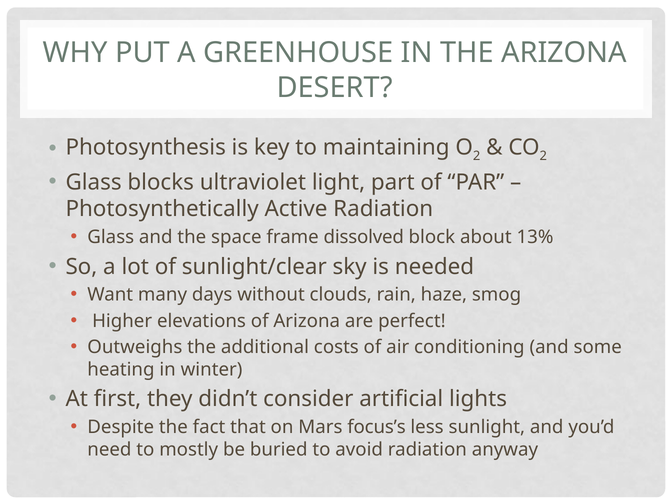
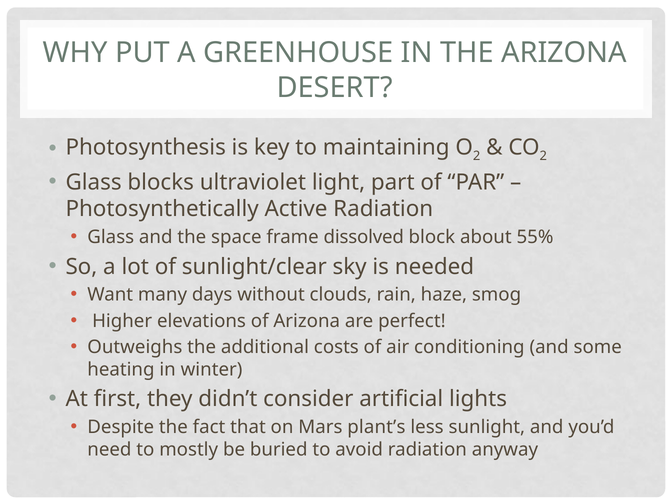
13%: 13% -> 55% (535, 237)
focus’s: focus’s -> plant’s (376, 427)
